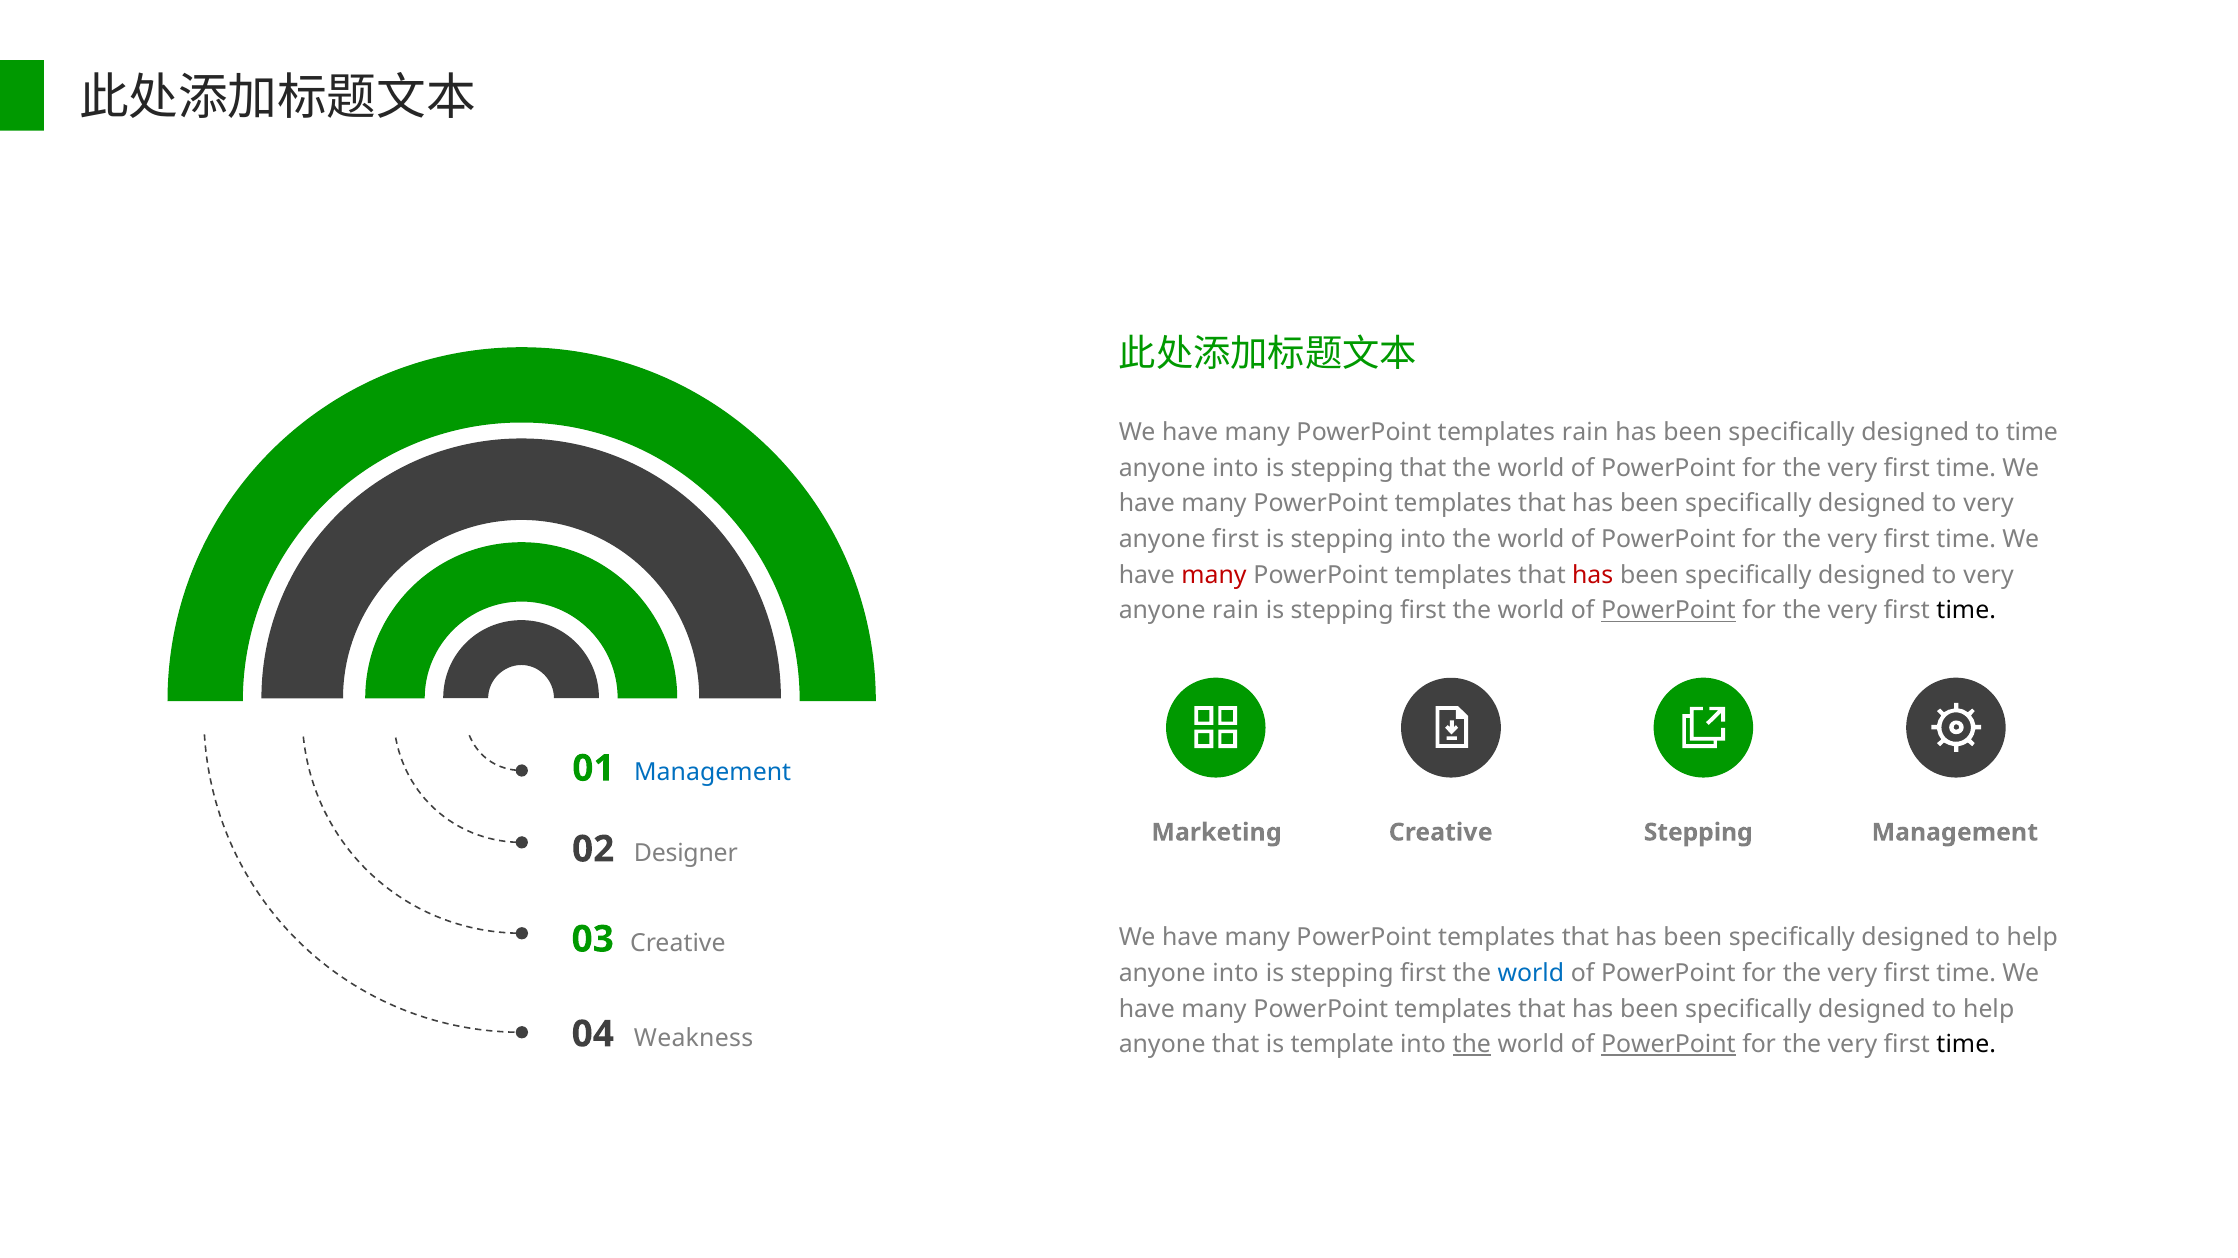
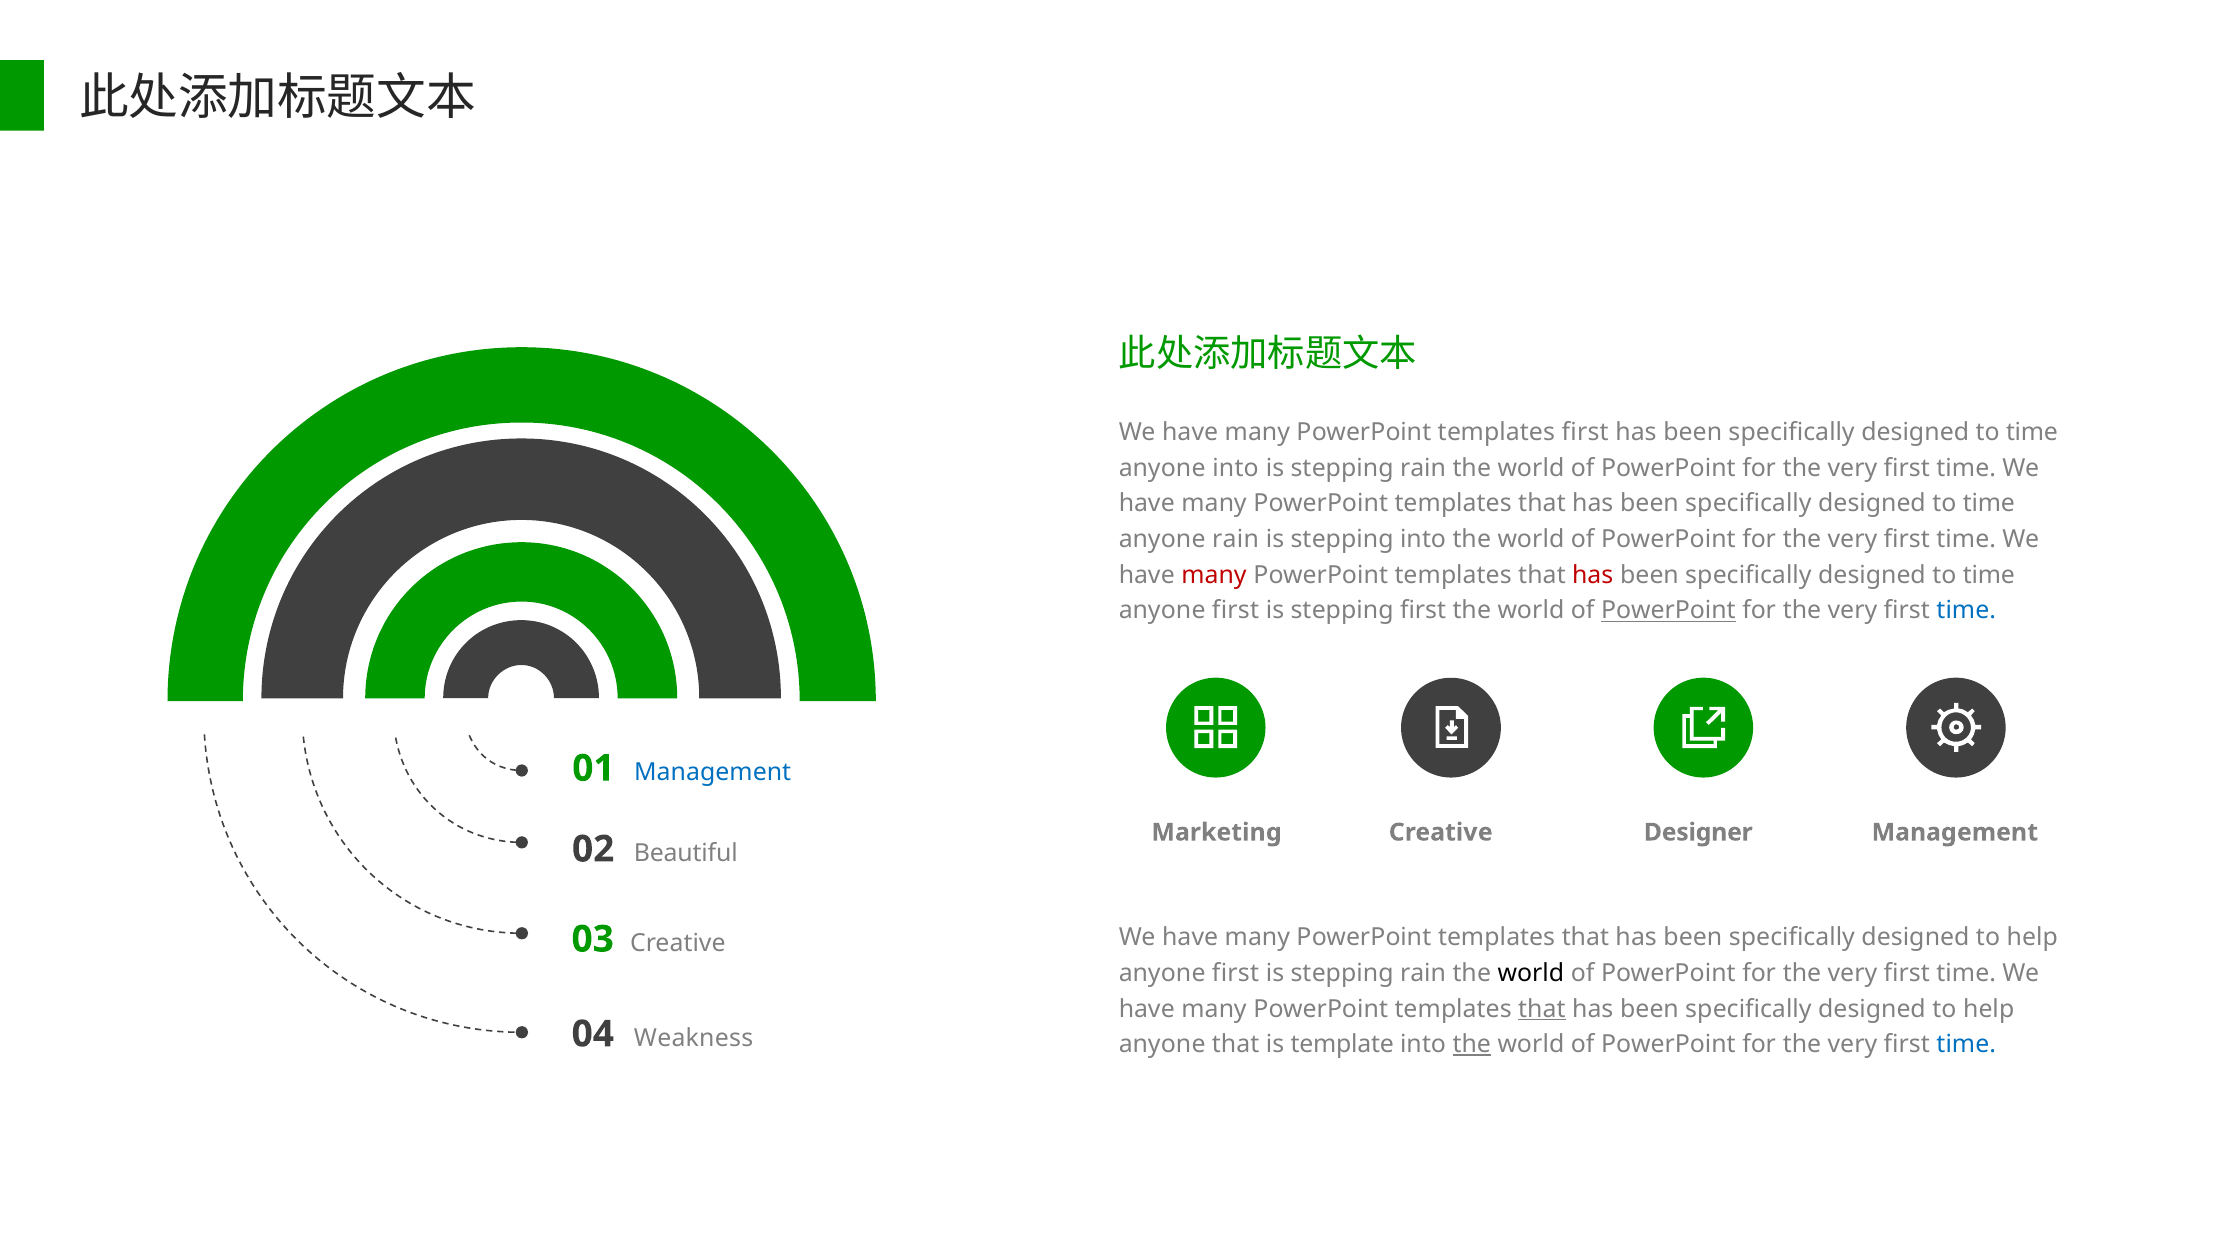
templates rain: rain -> first (1585, 432)
that: that -> rain (1423, 468)
very: very -> time (1989, 504)
anyone first: first -> rain (1236, 539)
very: very -> time (1989, 575)
rain: rain -> first (1236, 611)
time colour: black -> blue (1966, 611)
Stepping: Stepping -> Designer (1698, 833)
Designer: Designer -> Beautiful (686, 854)
into: into -> first (1236, 974)
first: first -> rain (1423, 974)
world colour: blue -> black (1531, 974)
that underline: none -> present (1542, 1009)
PowerPoint underline: present -> none (1668, 1045)
time colour: black -> blue (1966, 1045)
